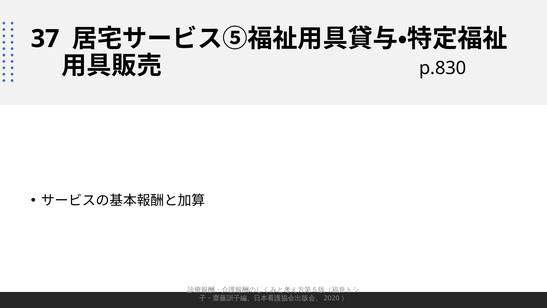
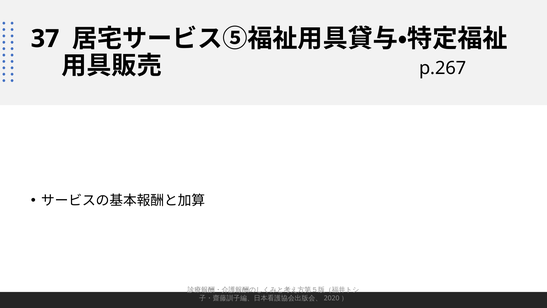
p.830: p.830 -> p.267 (443, 68)
